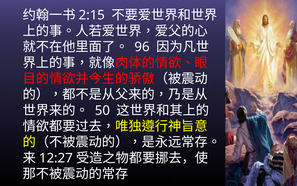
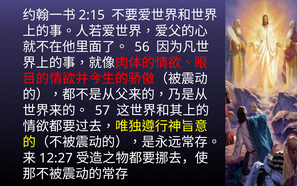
96: 96 -> 56 (142, 47)
50: 50 -> 57 (102, 110)
